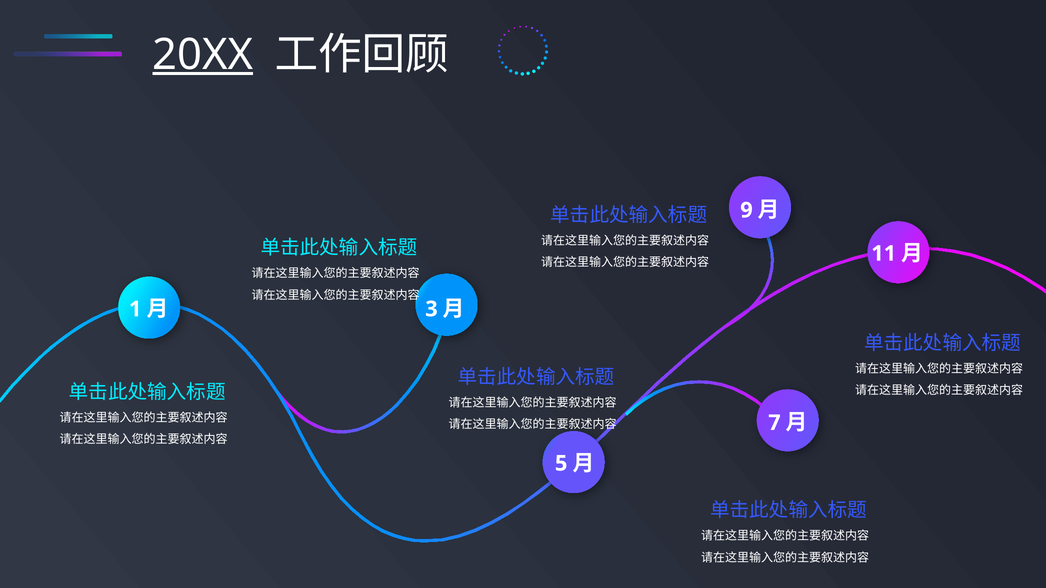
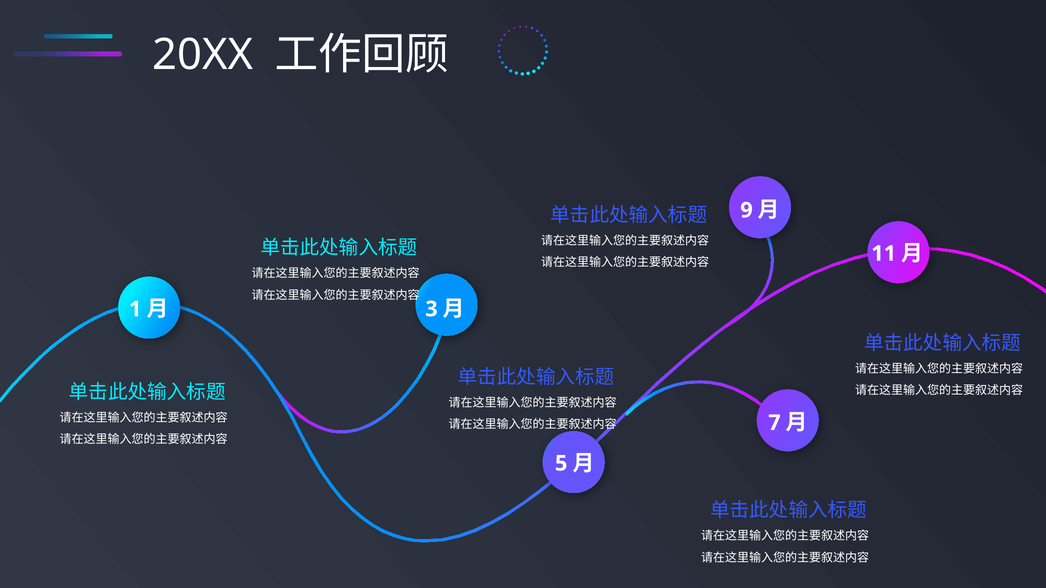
20XX underline: present -> none (203, 55)
